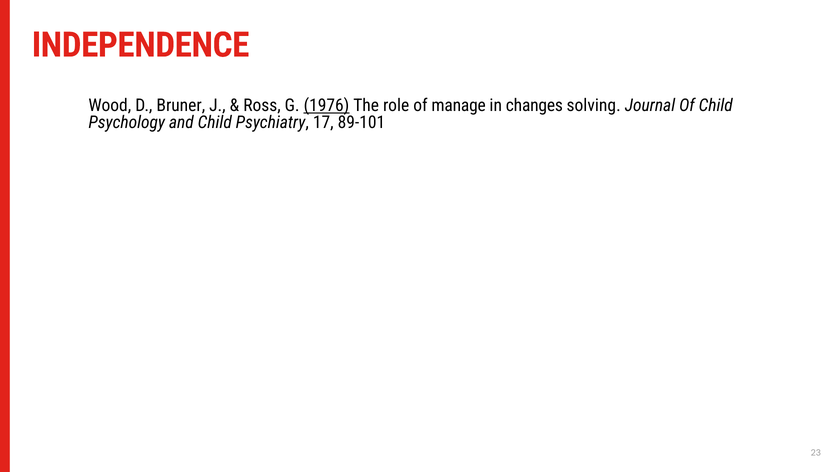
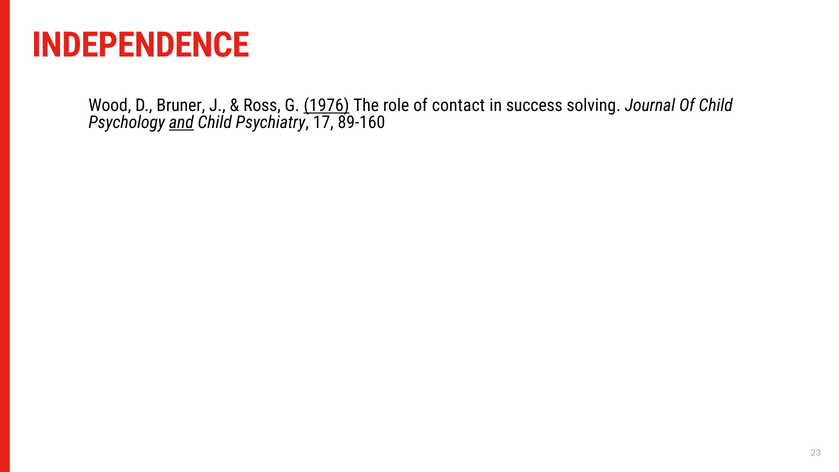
manage: manage -> contact (458, 106)
changes: changes -> success (534, 106)
and underline: none -> present (181, 122)
89-101: 89-101 -> 89-160 (361, 122)
